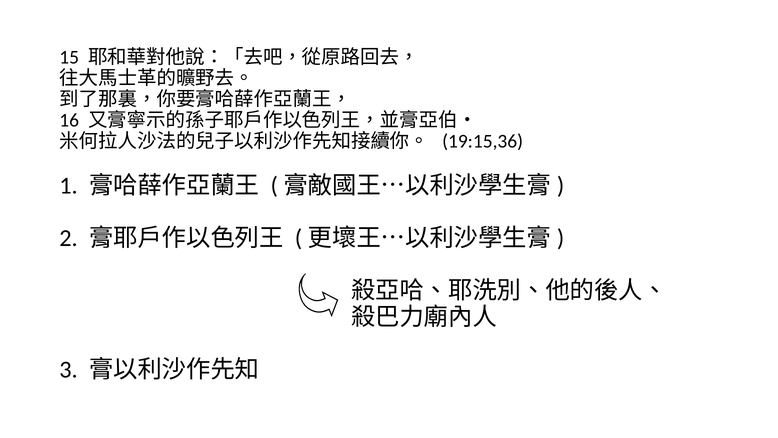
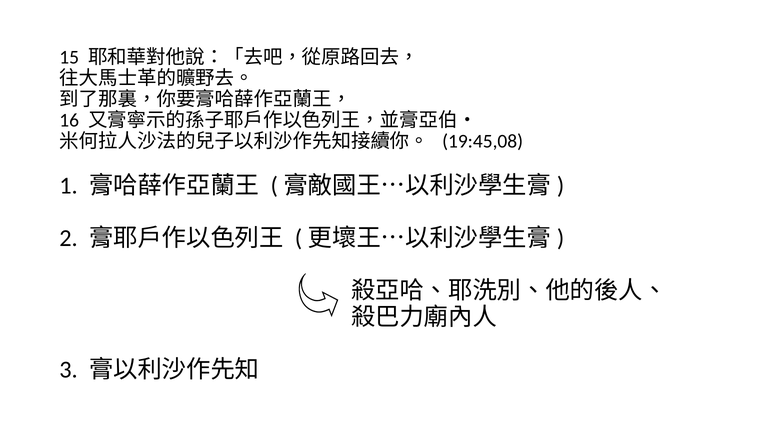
19:15,36: 19:15,36 -> 19:45,08 (483, 141)
